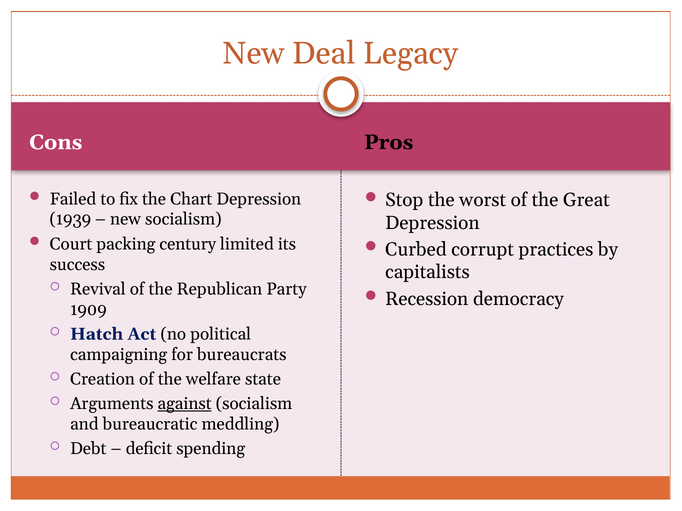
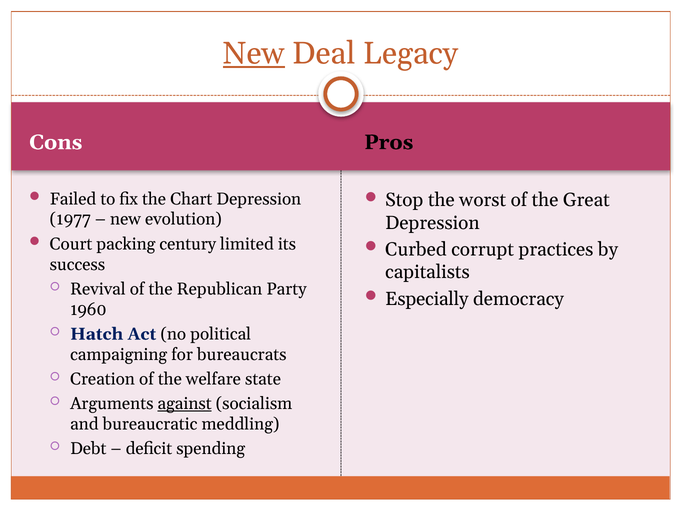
New underline: none -> present (254, 54)
1939: 1939 -> 1977 (70, 220)
new socialism: socialism -> evolution (183, 220)
Recession: Recession -> Especially (427, 299)
1909: 1909 -> 1960 (88, 310)
